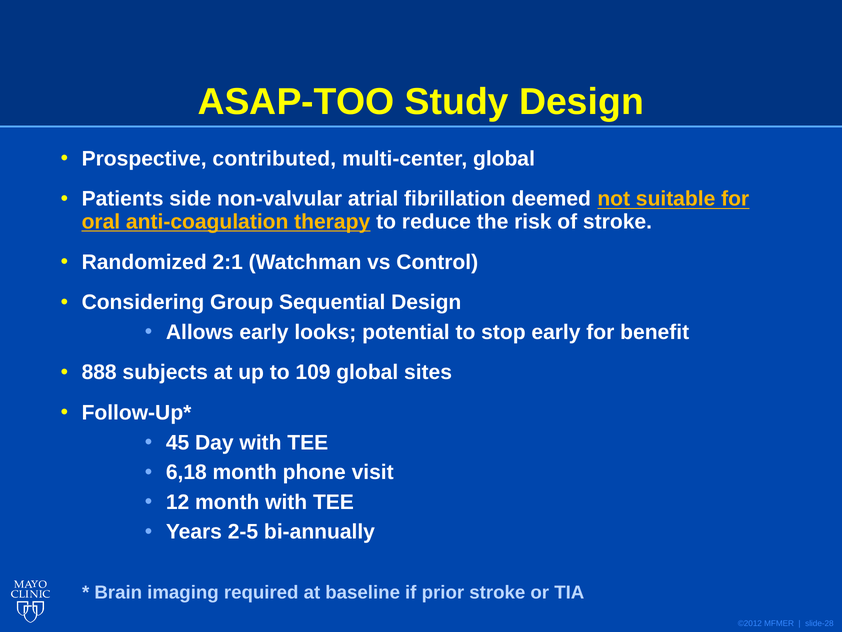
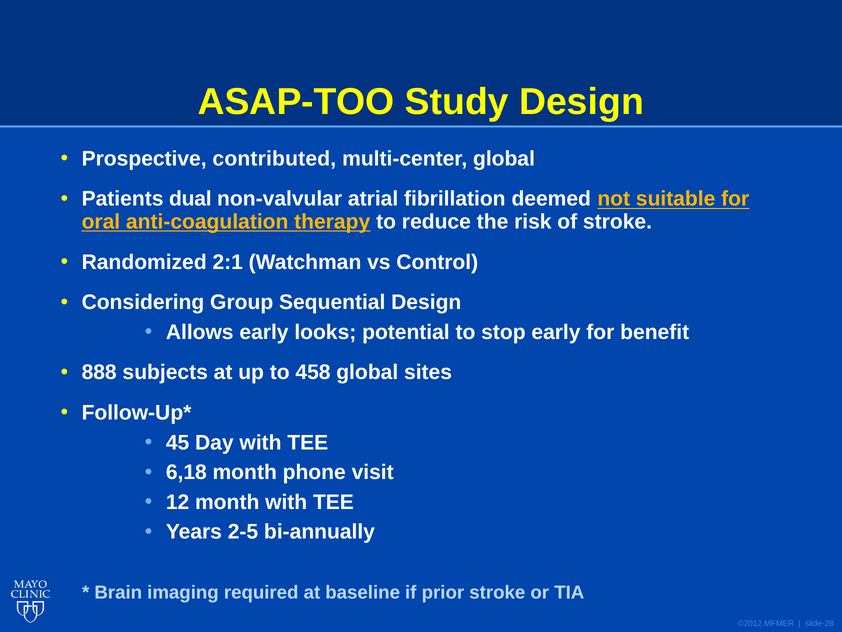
side: side -> dual (190, 199)
109: 109 -> 458 (313, 372)
